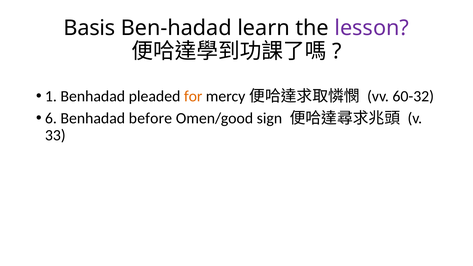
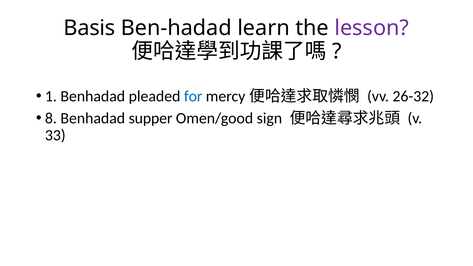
for colour: orange -> blue (193, 96)
60-32: 60-32 -> 26-32 (413, 96)
6: 6 -> 8 (51, 118)
before: before -> supper (151, 118)
